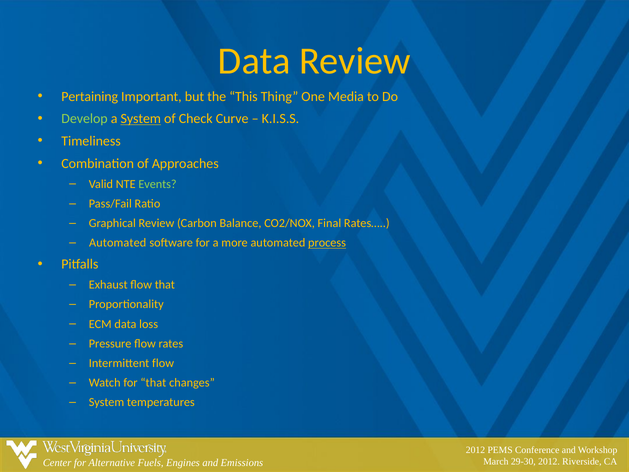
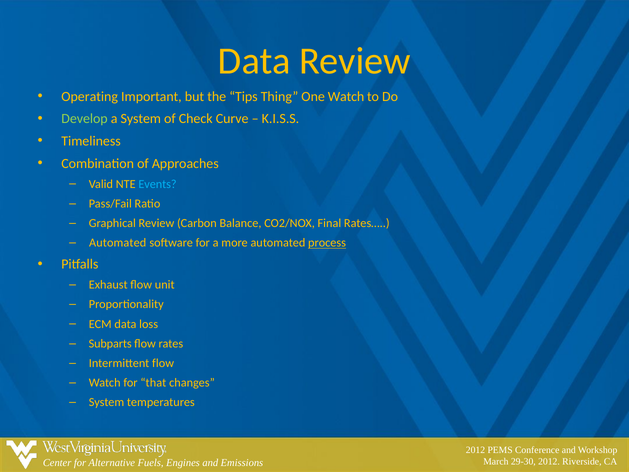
Pertaining: Pertaining -> Operating (90, 96)
This: This -> Tips (243, 96)
One Media: Media -> Watch (346, 96)
System underline: present -> none (141, 119)
Events colour: light green -> light blue (157, 184)
flow that: that -> unit (165, 285)
Pressure: Pressure -> Subparts (110, 343)
